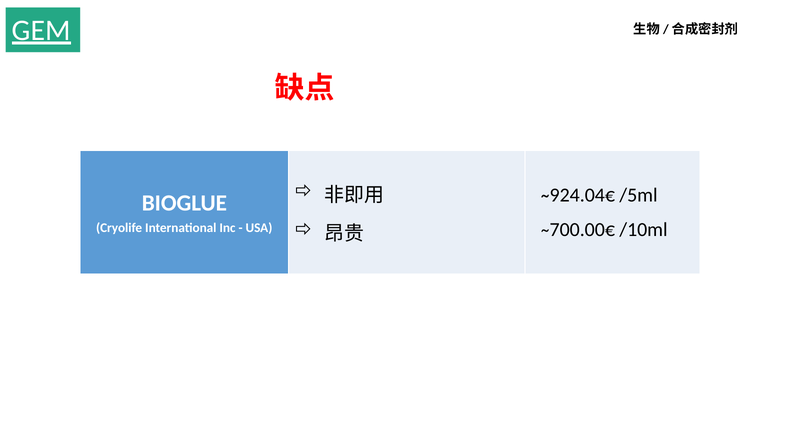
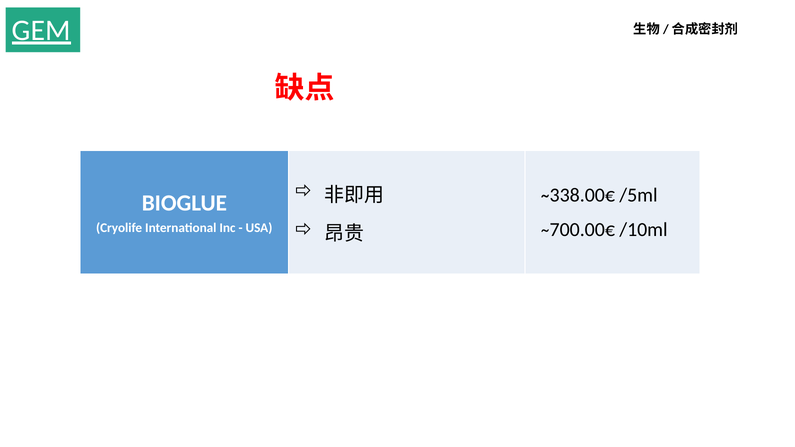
924.04€: 924.04€ -> 338.00€ (582, 196)
